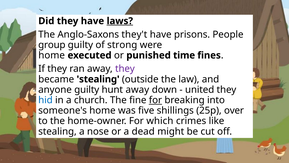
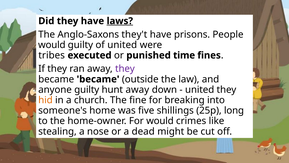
group: group -> would (52, 45)
of strong: strong -> united (122, 45)
home: home -> tribes (52, 55)
became stealing: stealing -> became (98, 79)
hid colour: blue -> orange (45, 100)
for underline: present -> none (155, 100)
over: over -> long (234, 110)
For which: which -> would (160, 121)
